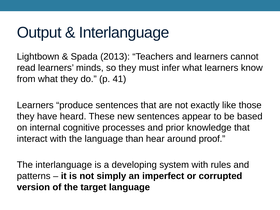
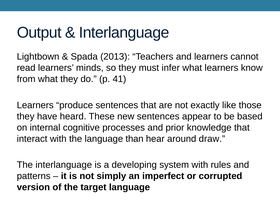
proof: proof -> draw (212, 139)
